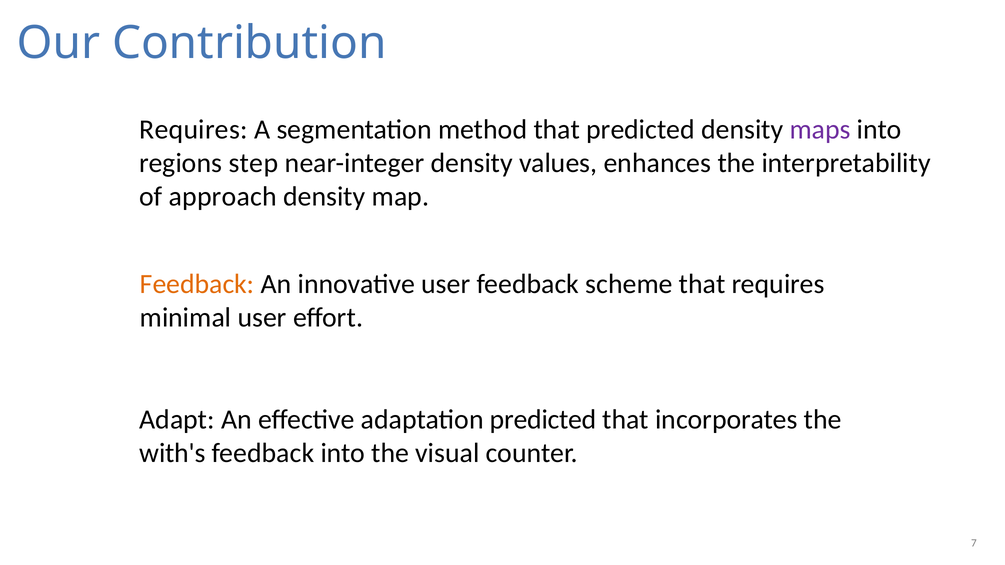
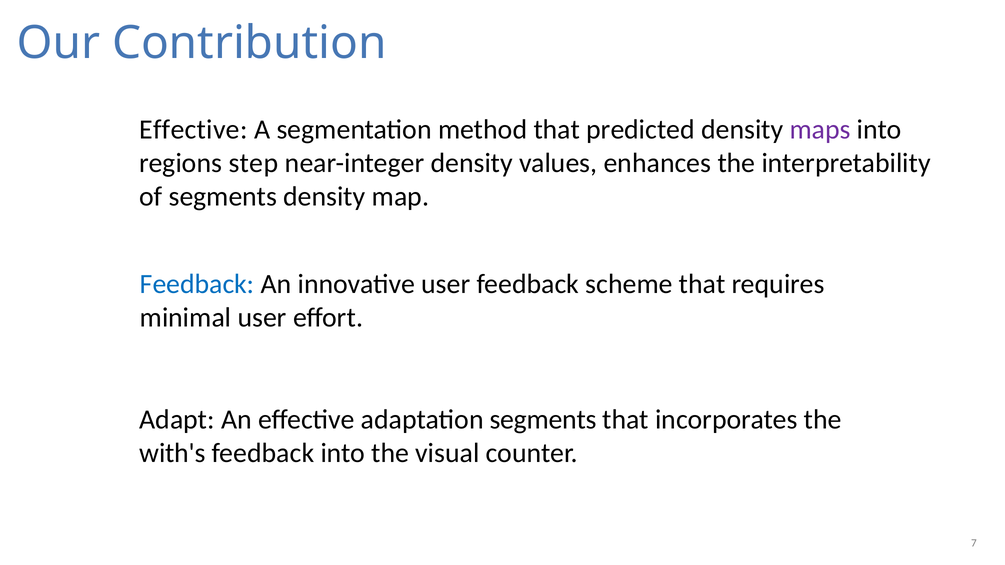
Requires: Requires -> Effective (193, 130)
of approach: approach -> segments (223, 197)
Feedback colour: orange -> blue (197, 284)
adaptation predicted: predicted -> segments (543, 420)
